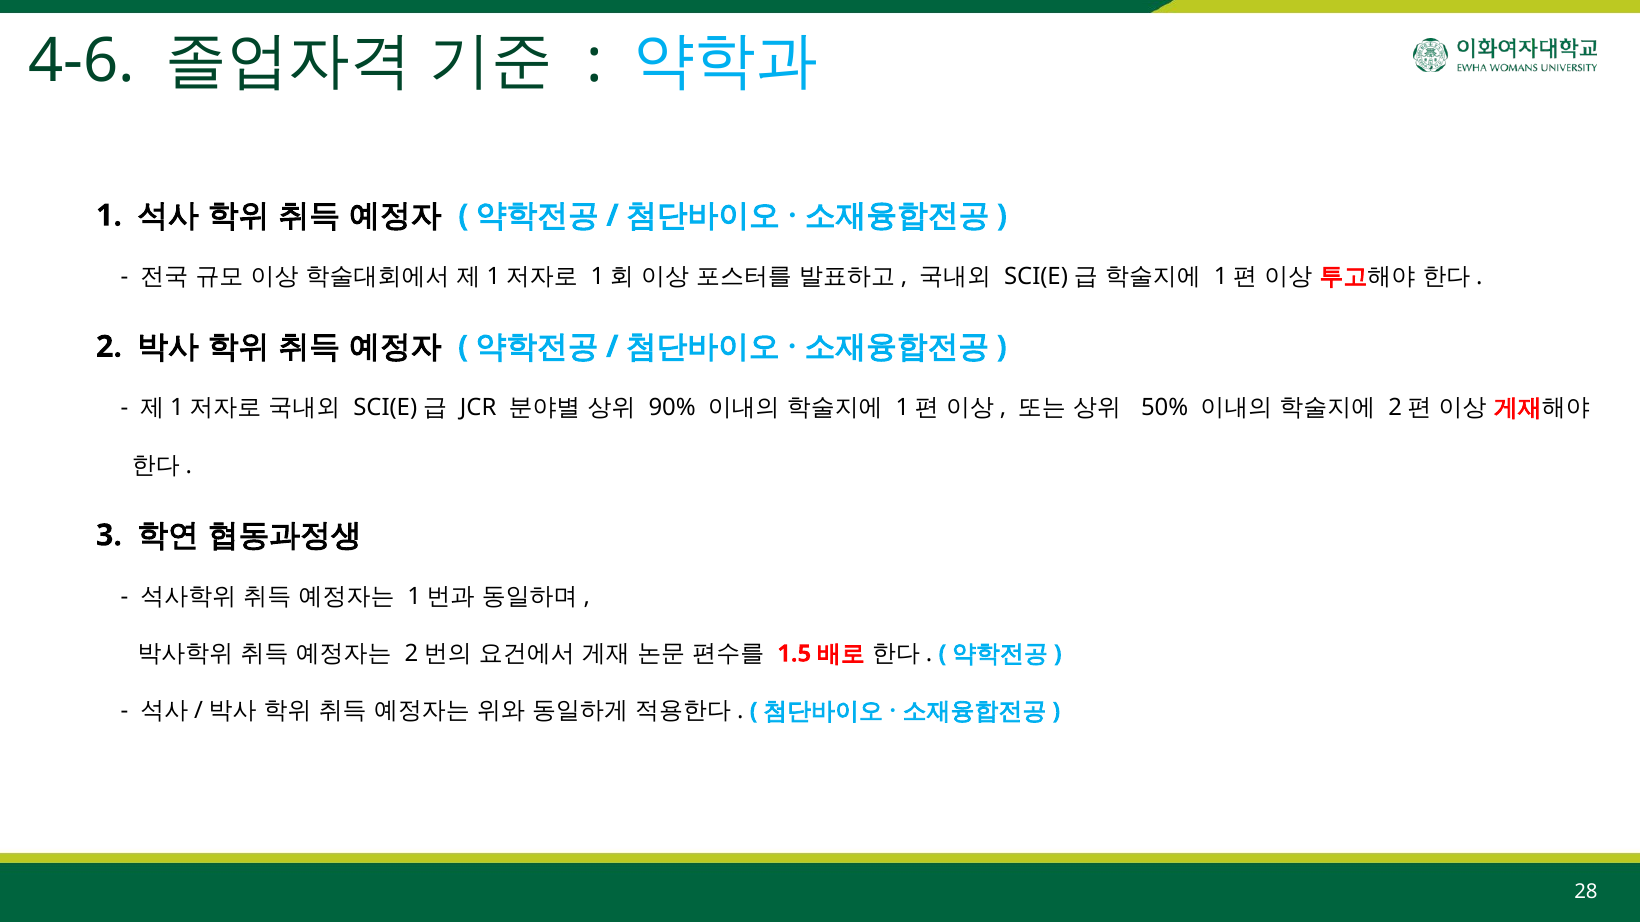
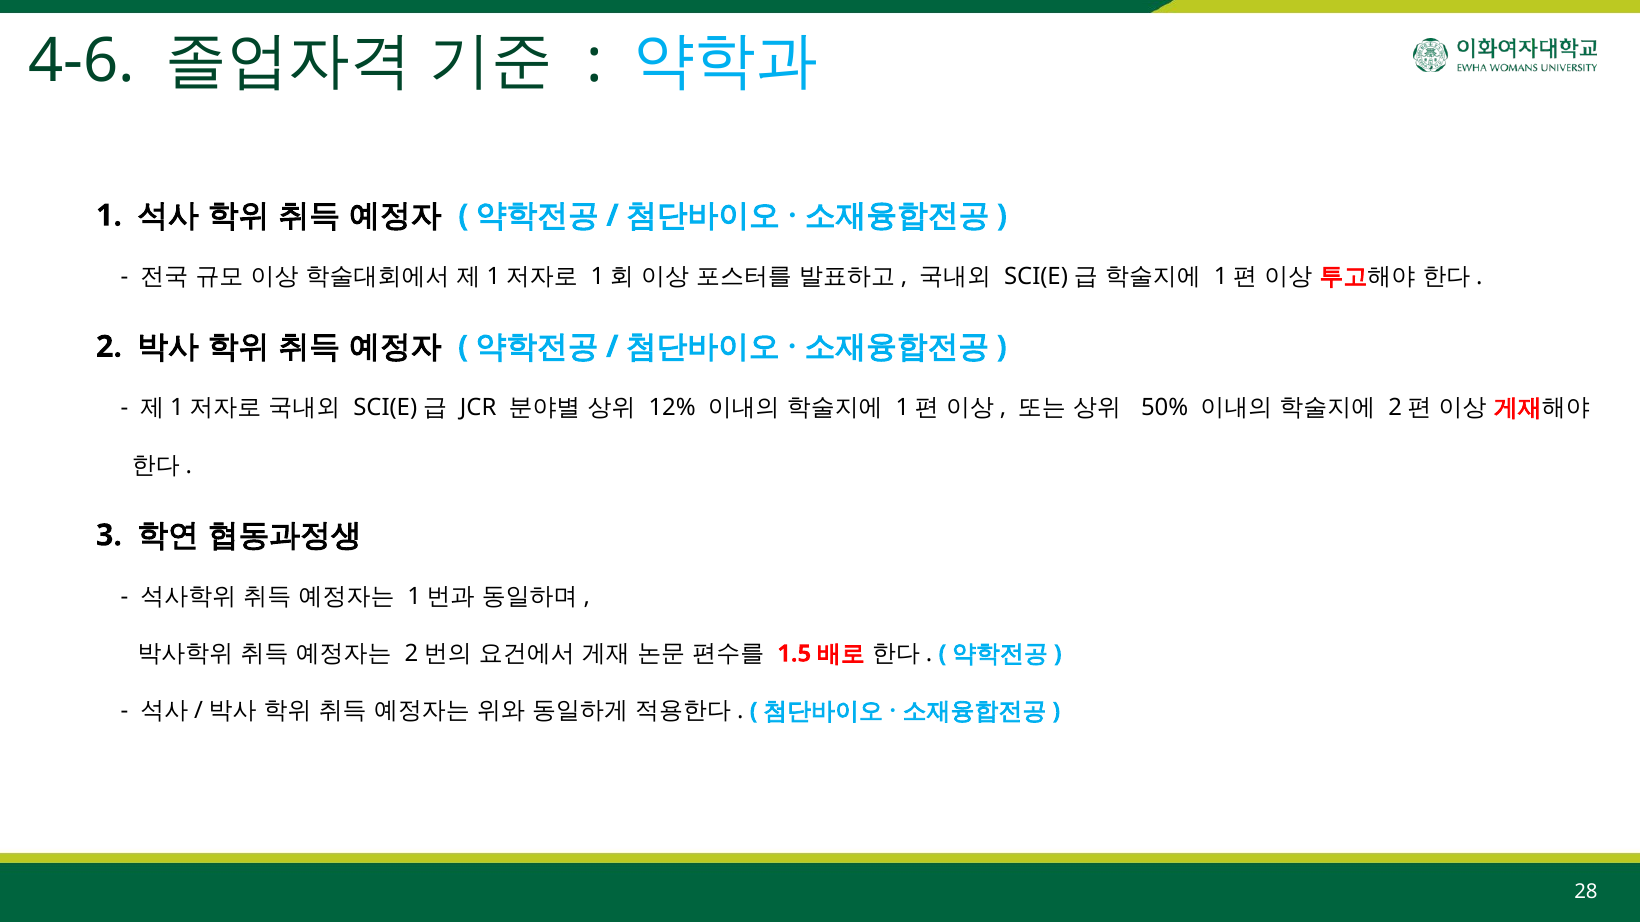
90%: 90% -> 12% (672, 408)
